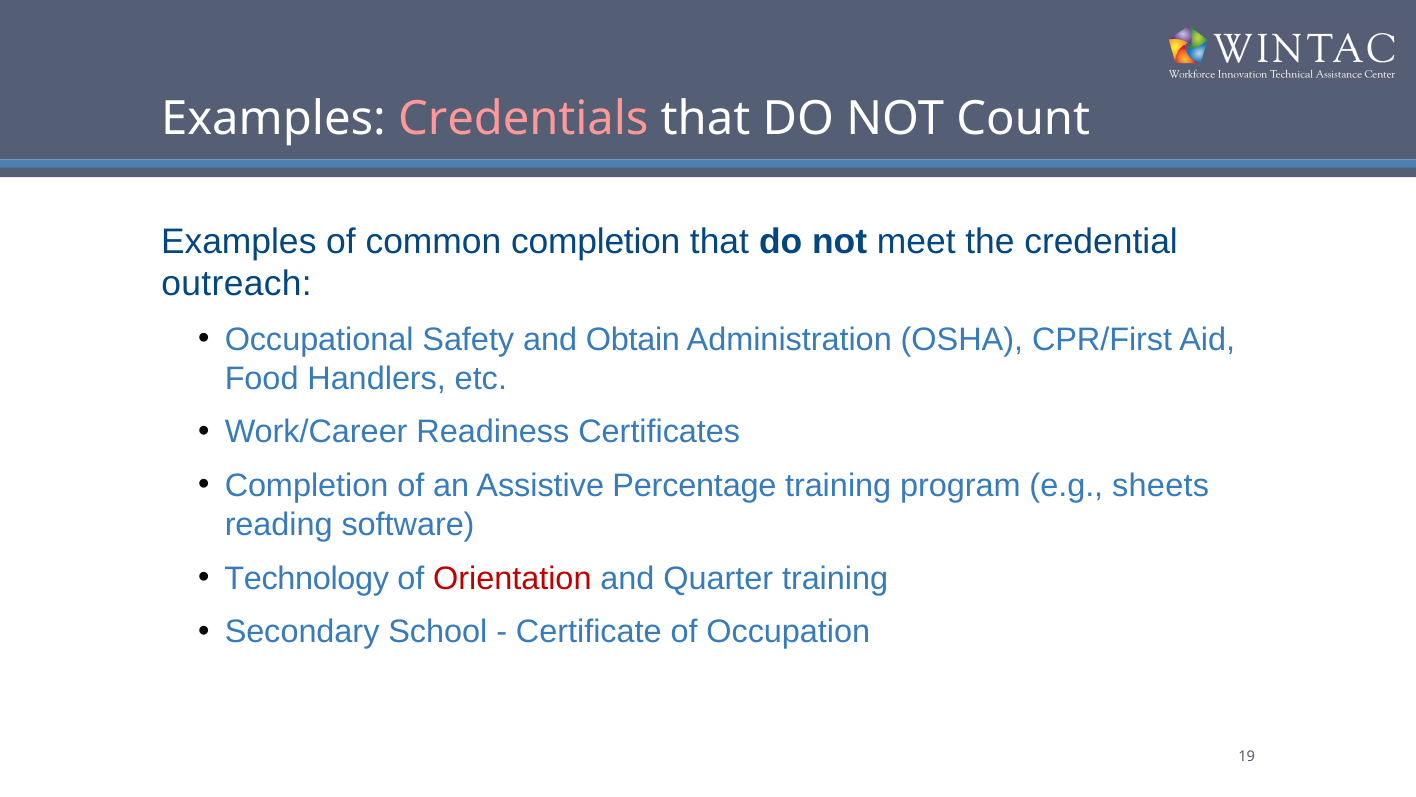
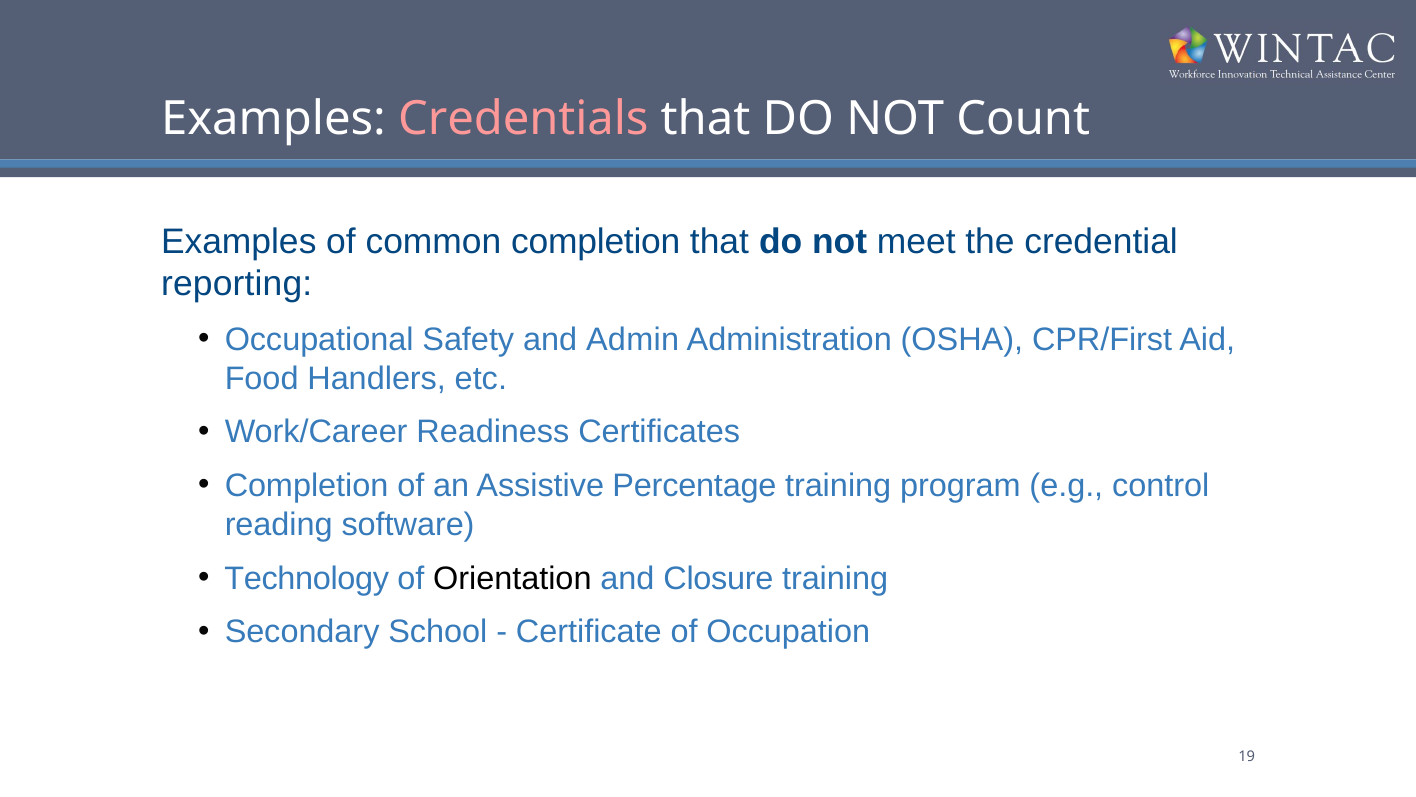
outreach: outreach -> reporting (237, 284)
Obtain: Obtain -> Admin (633, 339)
sheets: sheets -> control (1161, 485)
Orientation colour: red -> black (512, 578)
Quarter: Quarter -> Closure (718, 578)
